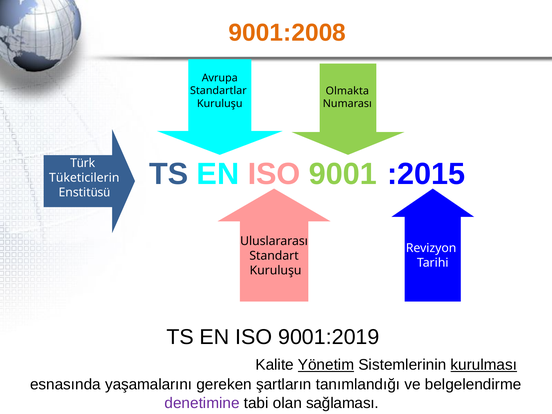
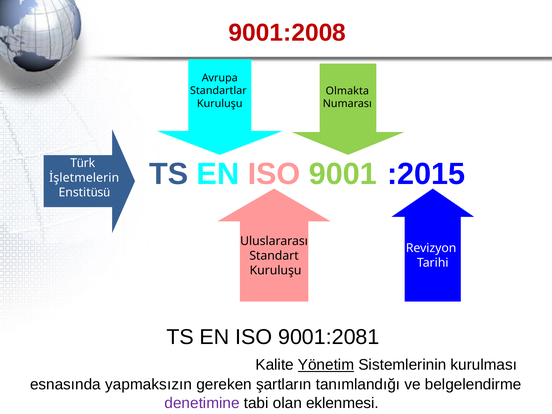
9001:2008 colour: orange -> red (287, 33)
Tüketicilerin: Tüketicilerin -> İşletmelerin (84, 178)
9001:2019: 9001:2019 -> 9001:2081 (329, 337)
kurulması underline: present -> none (484, 365)
yaşamalarını: yaşamalarını -> yapmaksızın (149, 385)
sağlaması: sağlaması -> eklenmesi (342, 403)
